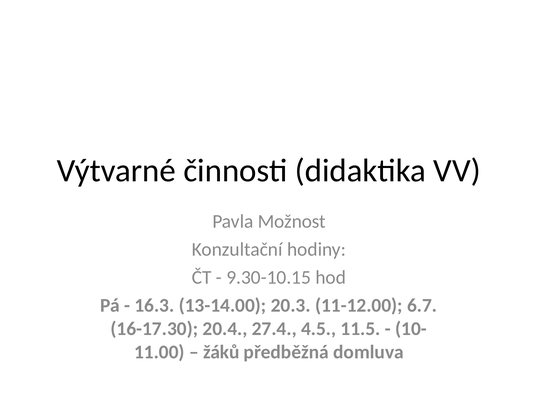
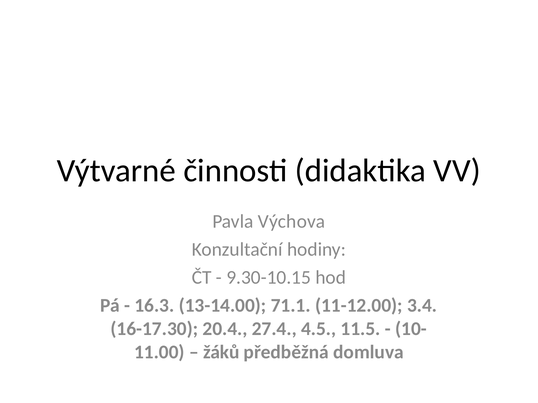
Možnost: Možnost -> Výchova (292, 222)
20.3: 20.3 -> 71.1 (291, 306)
6.7: 6.7 -> 3.4 (422, 306)
